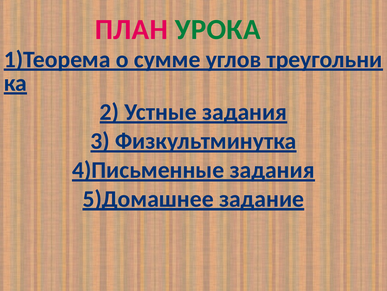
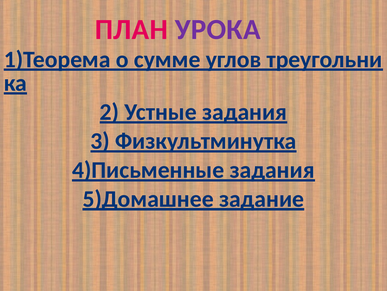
УРОКА colour: green -> purple (218, 29)
